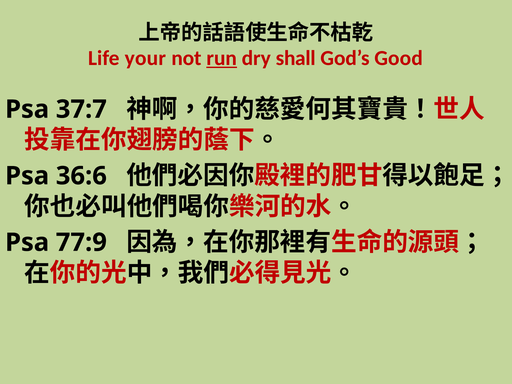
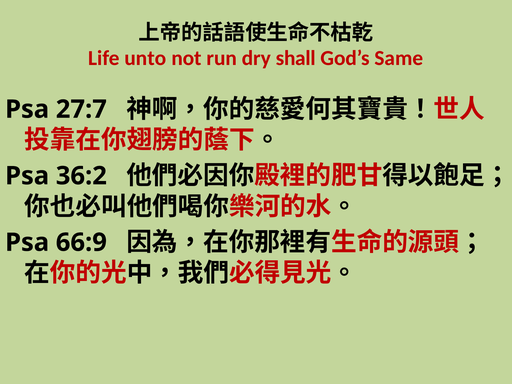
your: your -> unto (145, 58)
run underline: present -> none (222, 58)
Good: Good -> Same (399, 58)
37:7: 37:7 -> 27:7 (81, 109)
36:6: 36:6 -> 36:2 (81, 176)
77:9: 77:9 -> 66:9 (81, 242)
